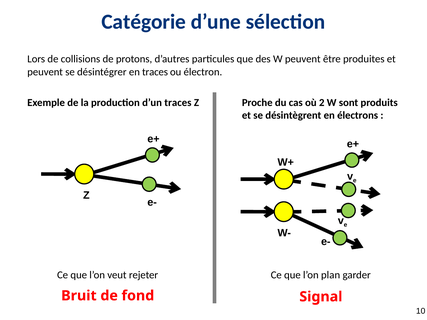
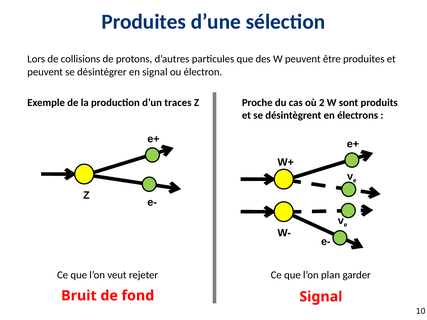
Catégorie: Catégorie -> Produites (144, 22)
en traces: traces -> signal (155, 72)
